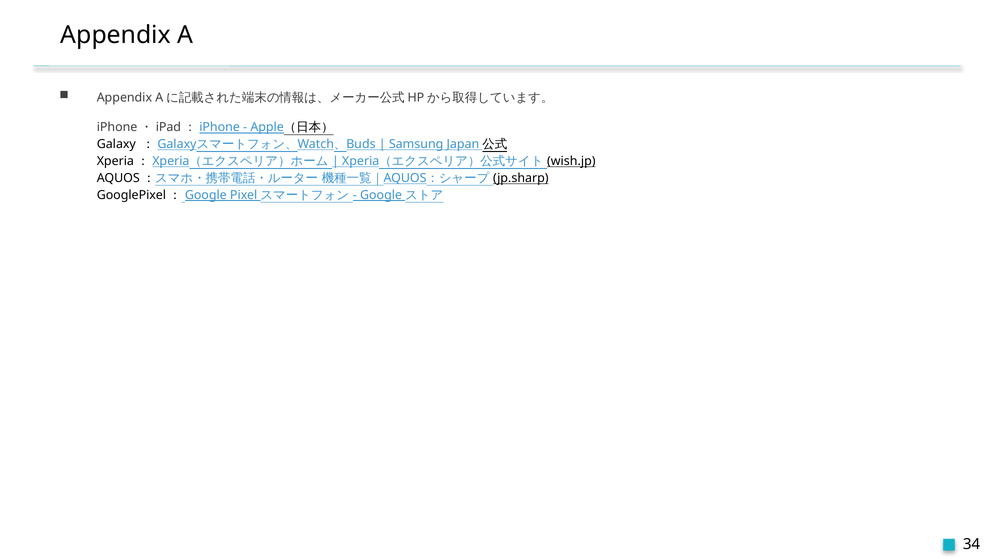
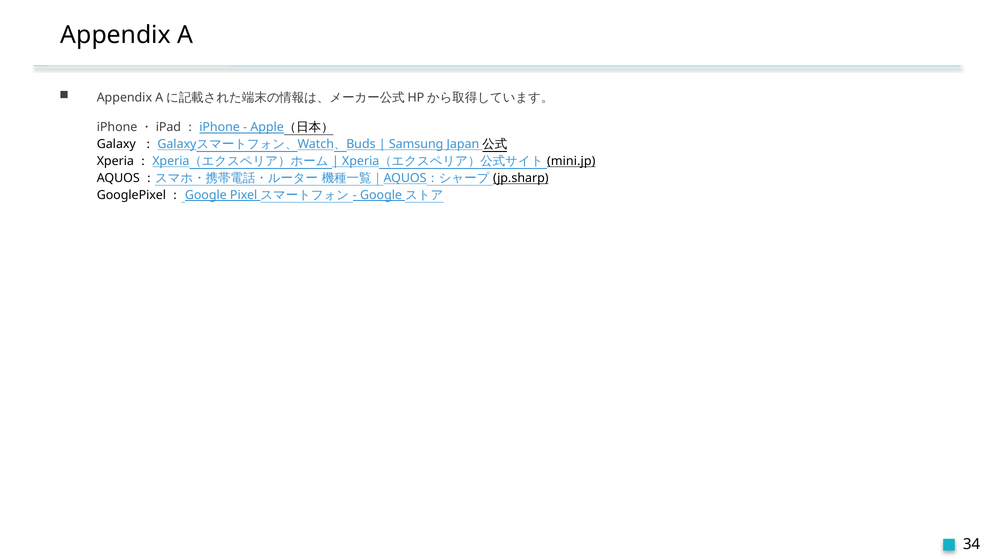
wish.jp: wish.jp -> mini.jp (571, 161)
